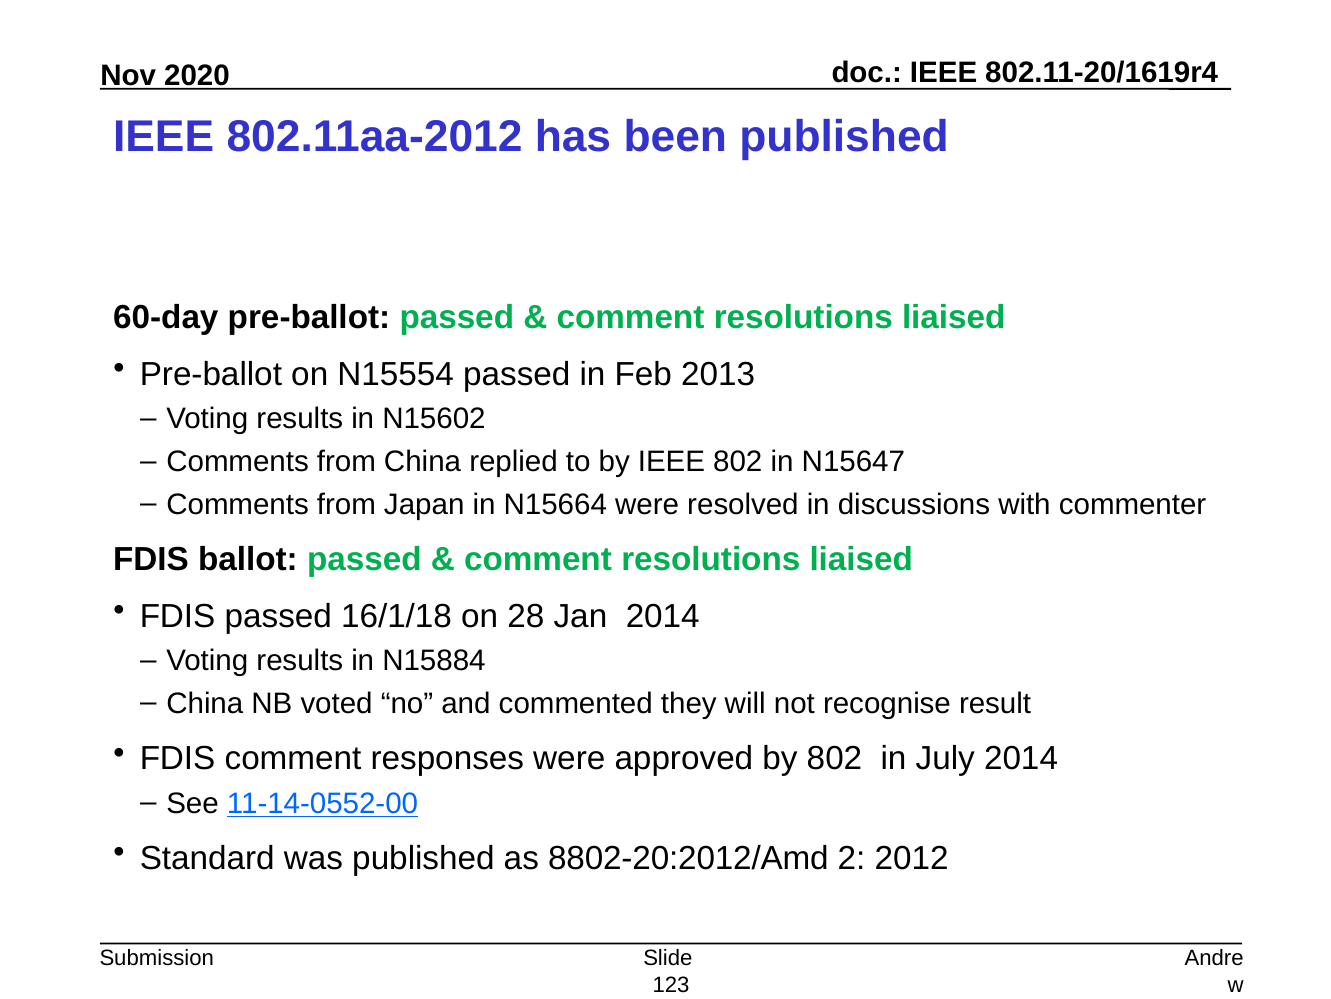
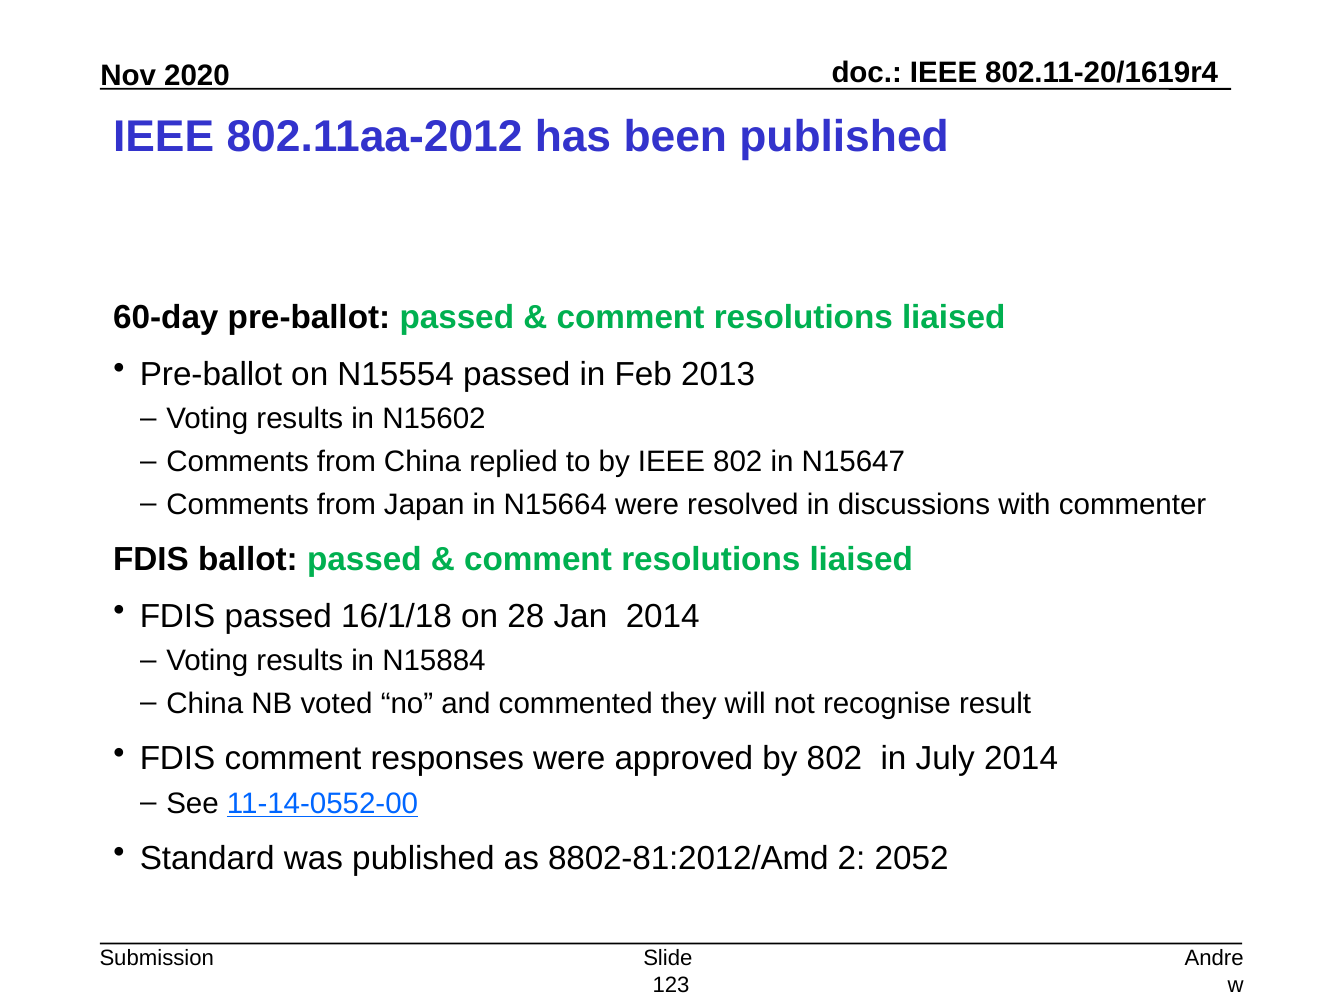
8802-20:2012/Amd: 8802-20:2012/Amd -> 8802-81:2012/Amd (688, 858)
2012: 2012 -> 2052 (912, 858)
